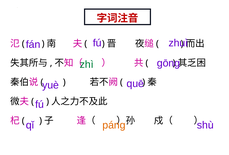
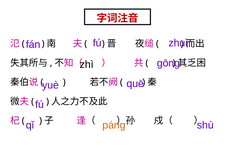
zhì colour: green -> black (87, 65)
